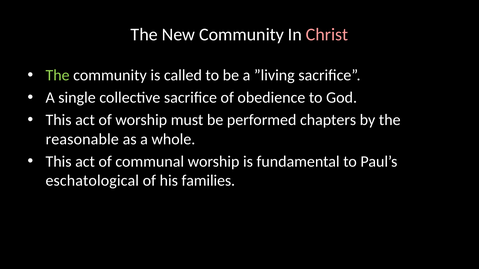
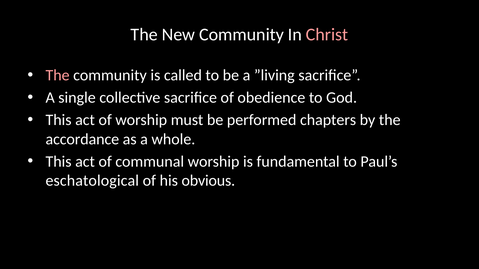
The colour: light green -> pink (58, 75)
reasonable: reasonable -> accordance (82, 139)
families: families -> obvious (208, 181)
